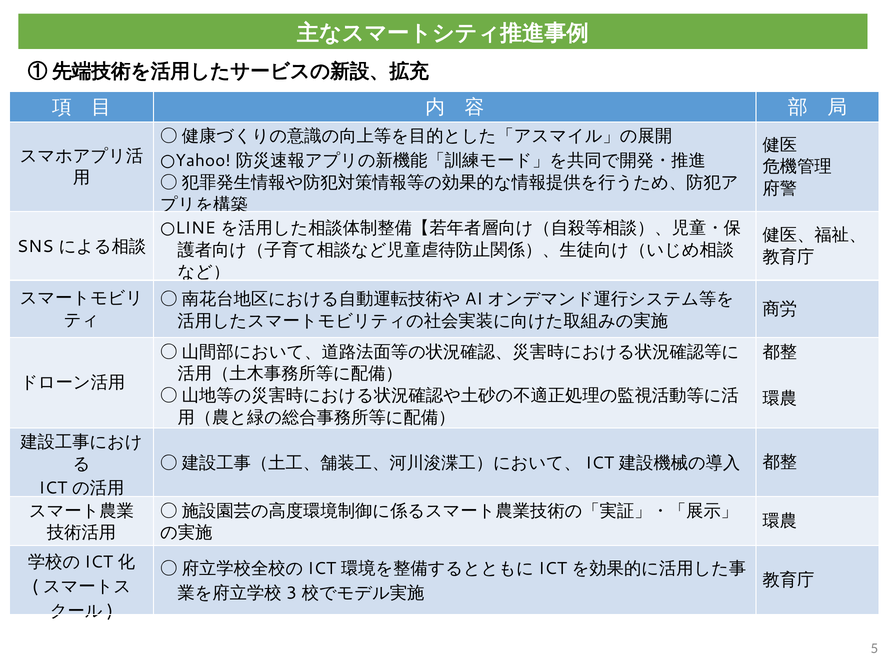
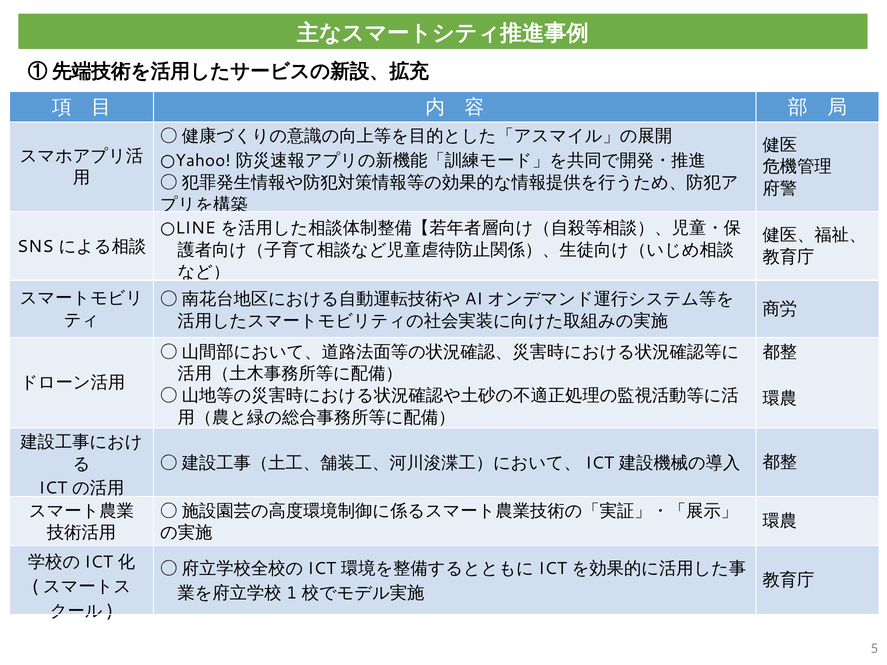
3: 3 -> 1 (291, 593)
